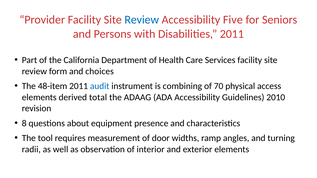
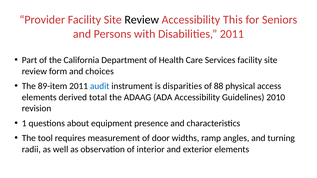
Review colour: blue -> black (142, 20)
Five: Five -> This (233, 20)
48-item: 48-item -> 89-item (53, 86)
combining: combining -> disparities (182, 86)
70: 70 -> 88 (219, 86)
8: 8 -> 1 (24, 123)
